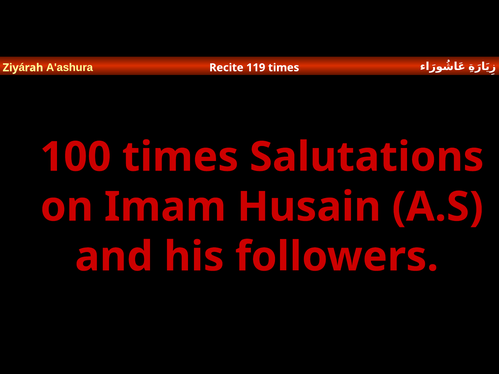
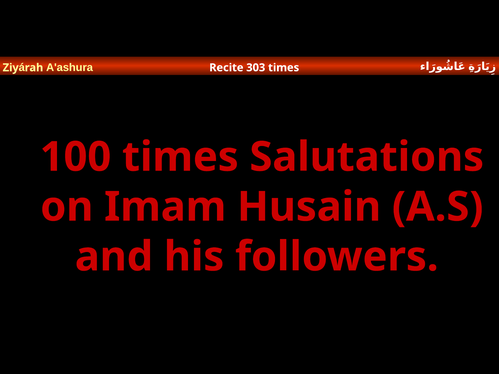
119: 119 -> 303 (256, 68)
